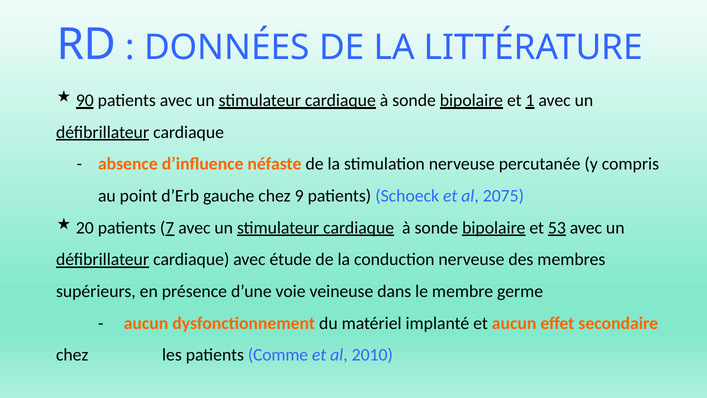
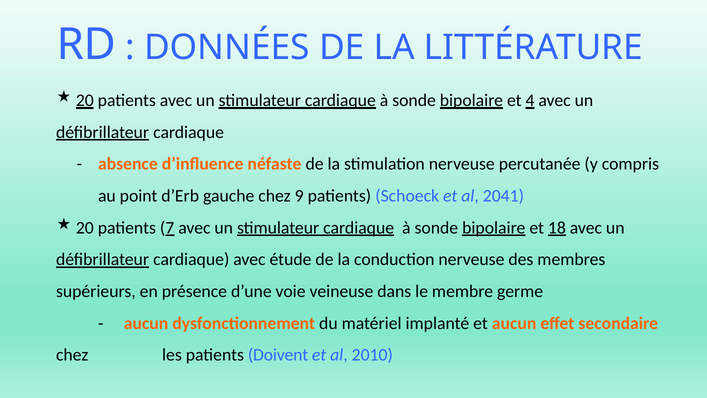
90: 90 -> 20 (85, 100)
1: 1 -> 4 (530, 100)
2075: 2075 -> 2041 (503, 196)
53: 53 -> 18 (557, 228)
Comme: Comme -> Doivent (278, 355)
